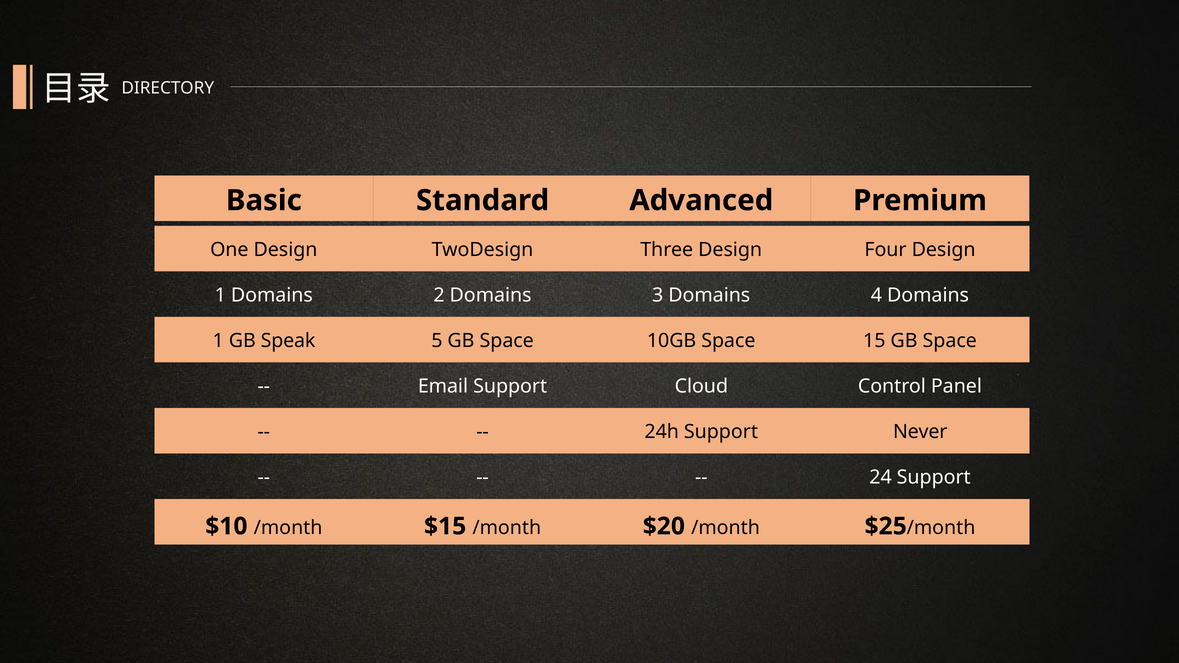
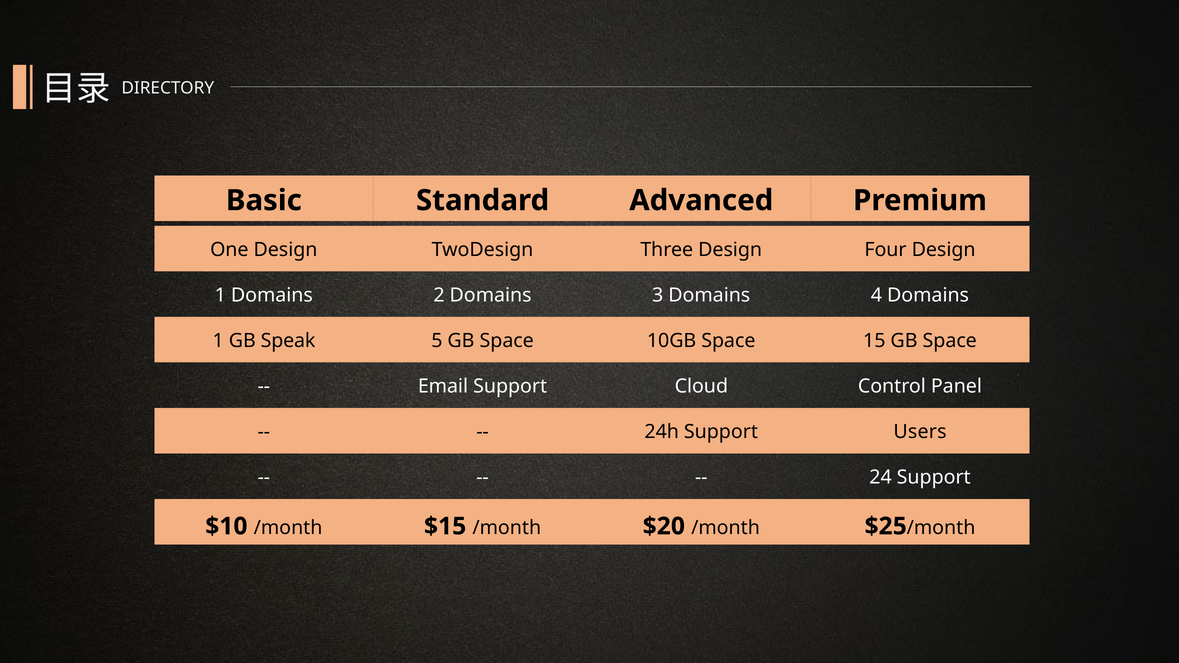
Never: Never -> Users (920, 432)
